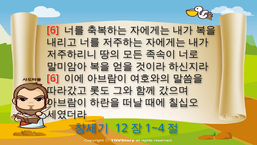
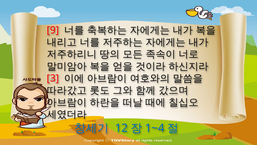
6: 6 -> 9 (53, 30)
6: 6 -> 3 (53, 78)
